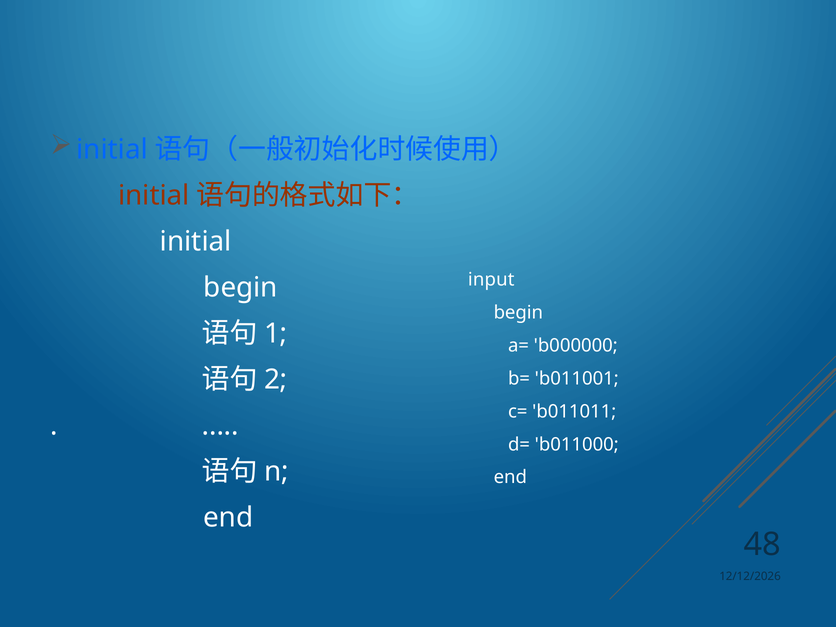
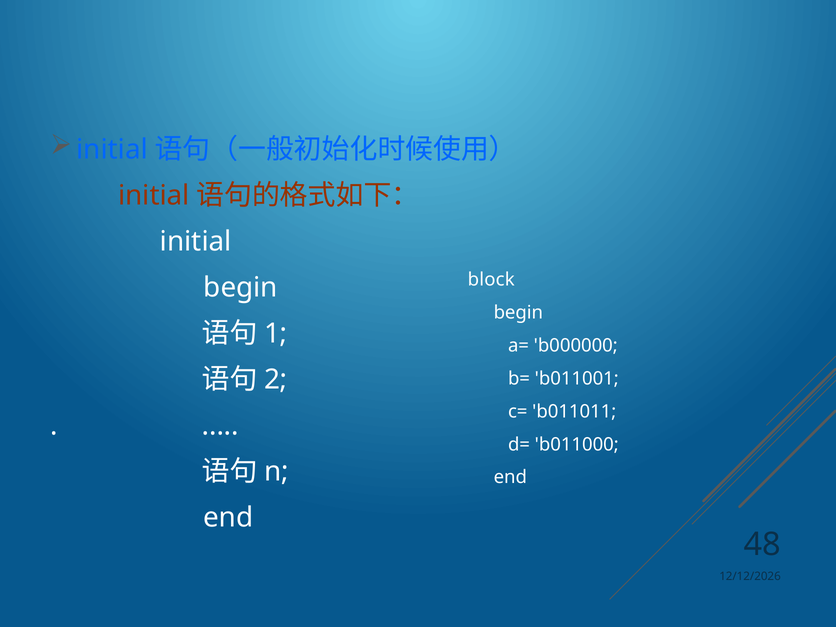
input: input -> block (491, 280)
